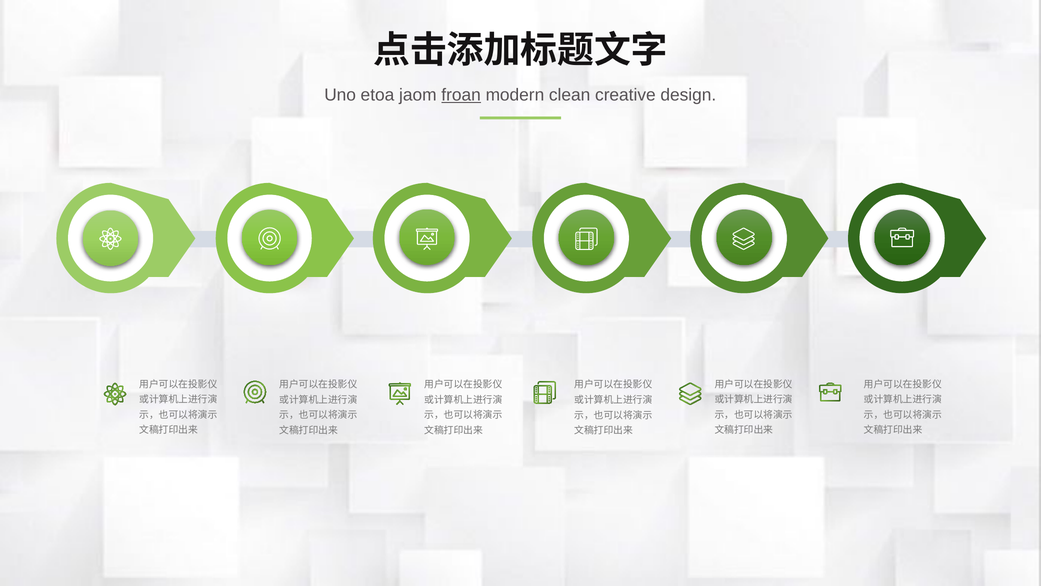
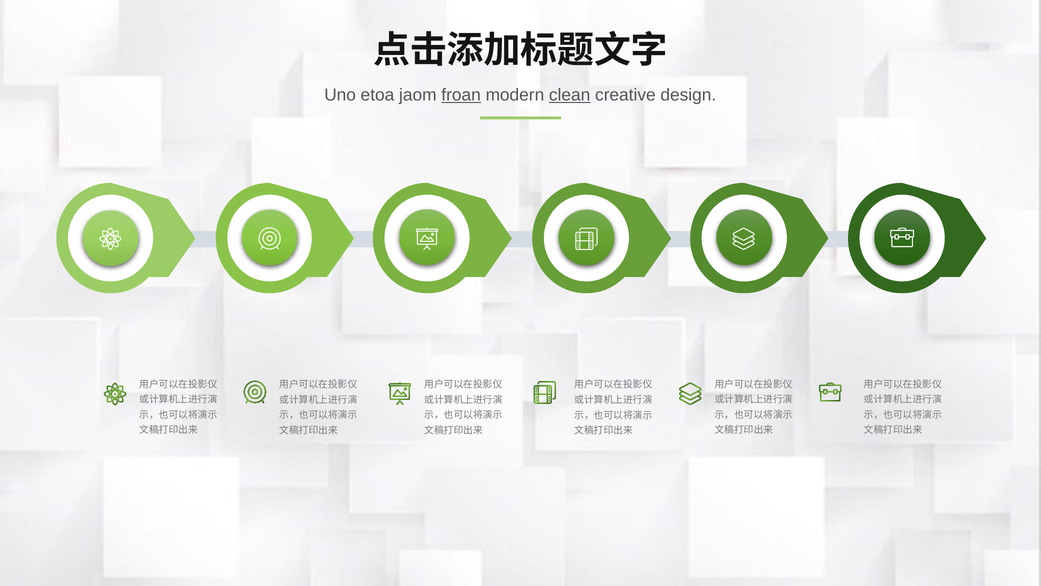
clean underline: none -> present (570, 95)
